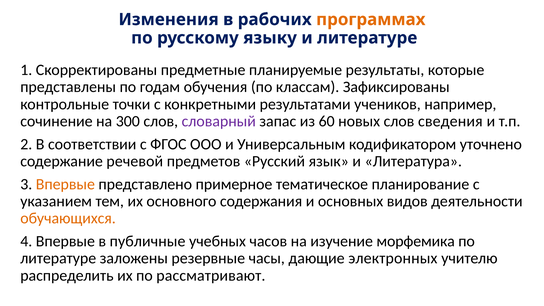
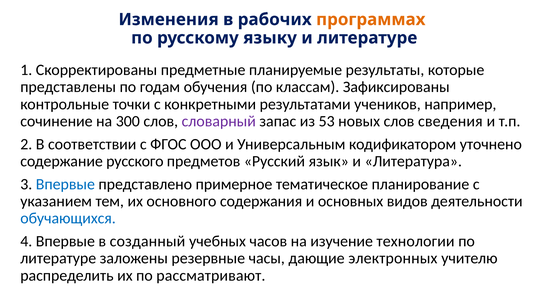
60: 60 -> 53 (327, 121)
речевой: речевой -> русского (135, 161)
Впервые colour: orange -> blue (65, 184)
обучающихся colour: orange -> blue (68, 218)
публичные: публичные -> созданный (148, 241)
морфемика: морфемика -> технологии (416, 241)
